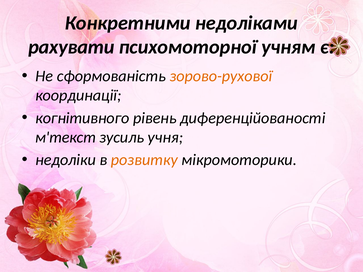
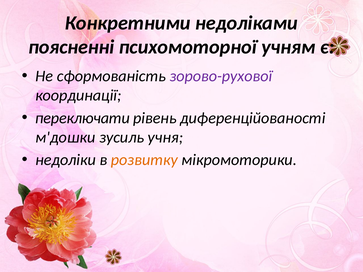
рахувати: рахувати -> поясненні (71, 47)
зорово-рухової colour: orange -> purple (221, 76)
когнітивного: когнітивного -> переключати (82, 118)
м'текст: м'текст -> м'дошки (65, 137)
